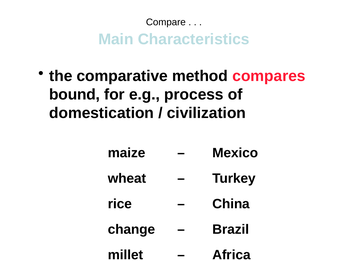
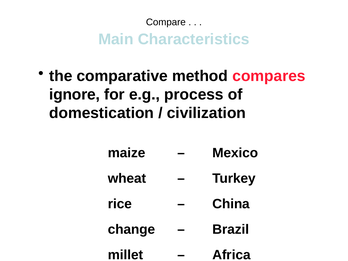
bound: bound -> ignore (75, 94)
